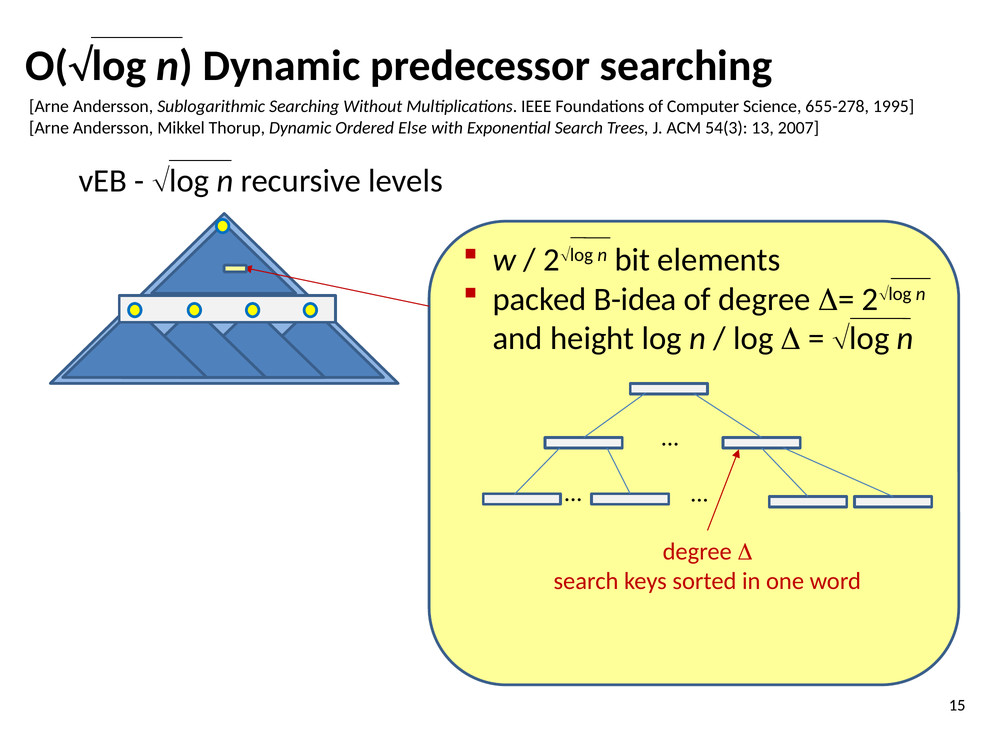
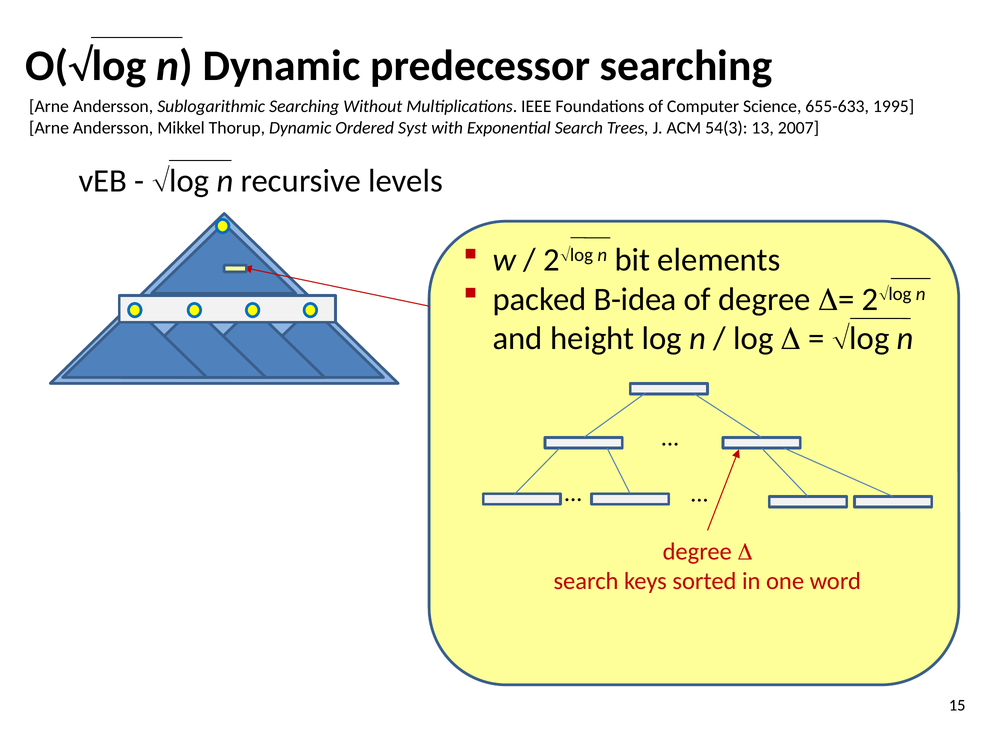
655-278: 655-278 -> 655-633 (837, 107)
Else: Else -> Syst (413, 128)
